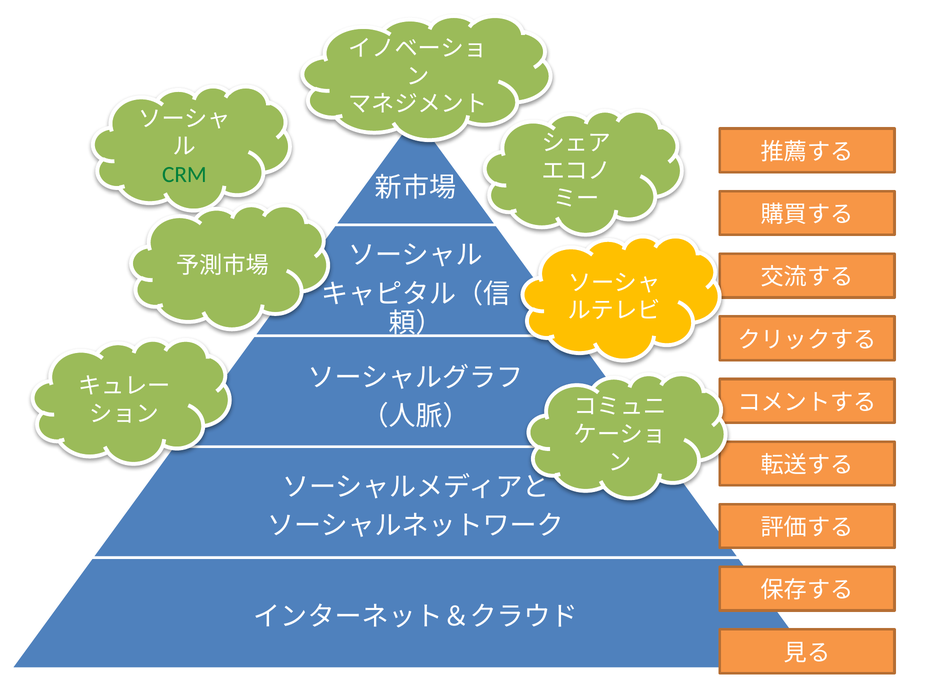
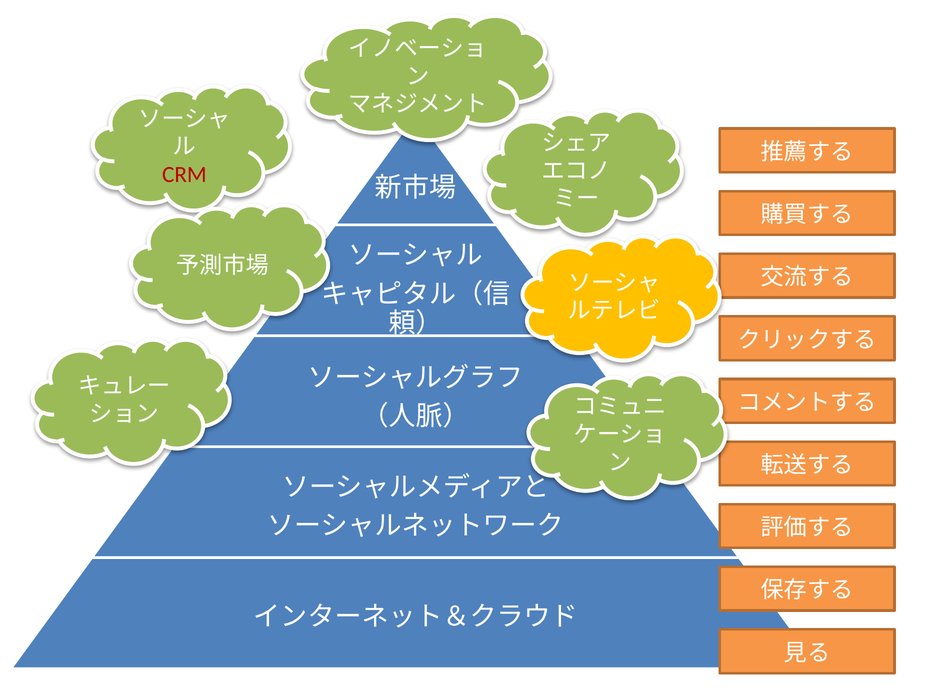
CRM colour: green -> red (184, 174)
